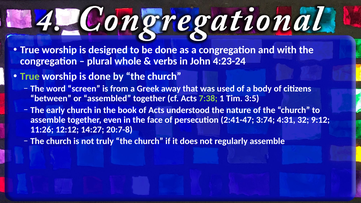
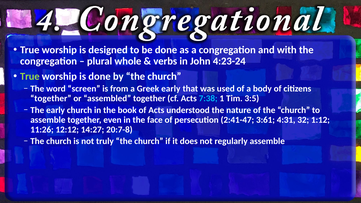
Greek away: away -> early (171, 89)
between: between -> together (51, 99)
7:38 colour: light green -> light blue (208, 99)
3:74: 3:74 -> 3:61 (265, 120)
9:12: 9:12 -> 1:12 (320, 120)
